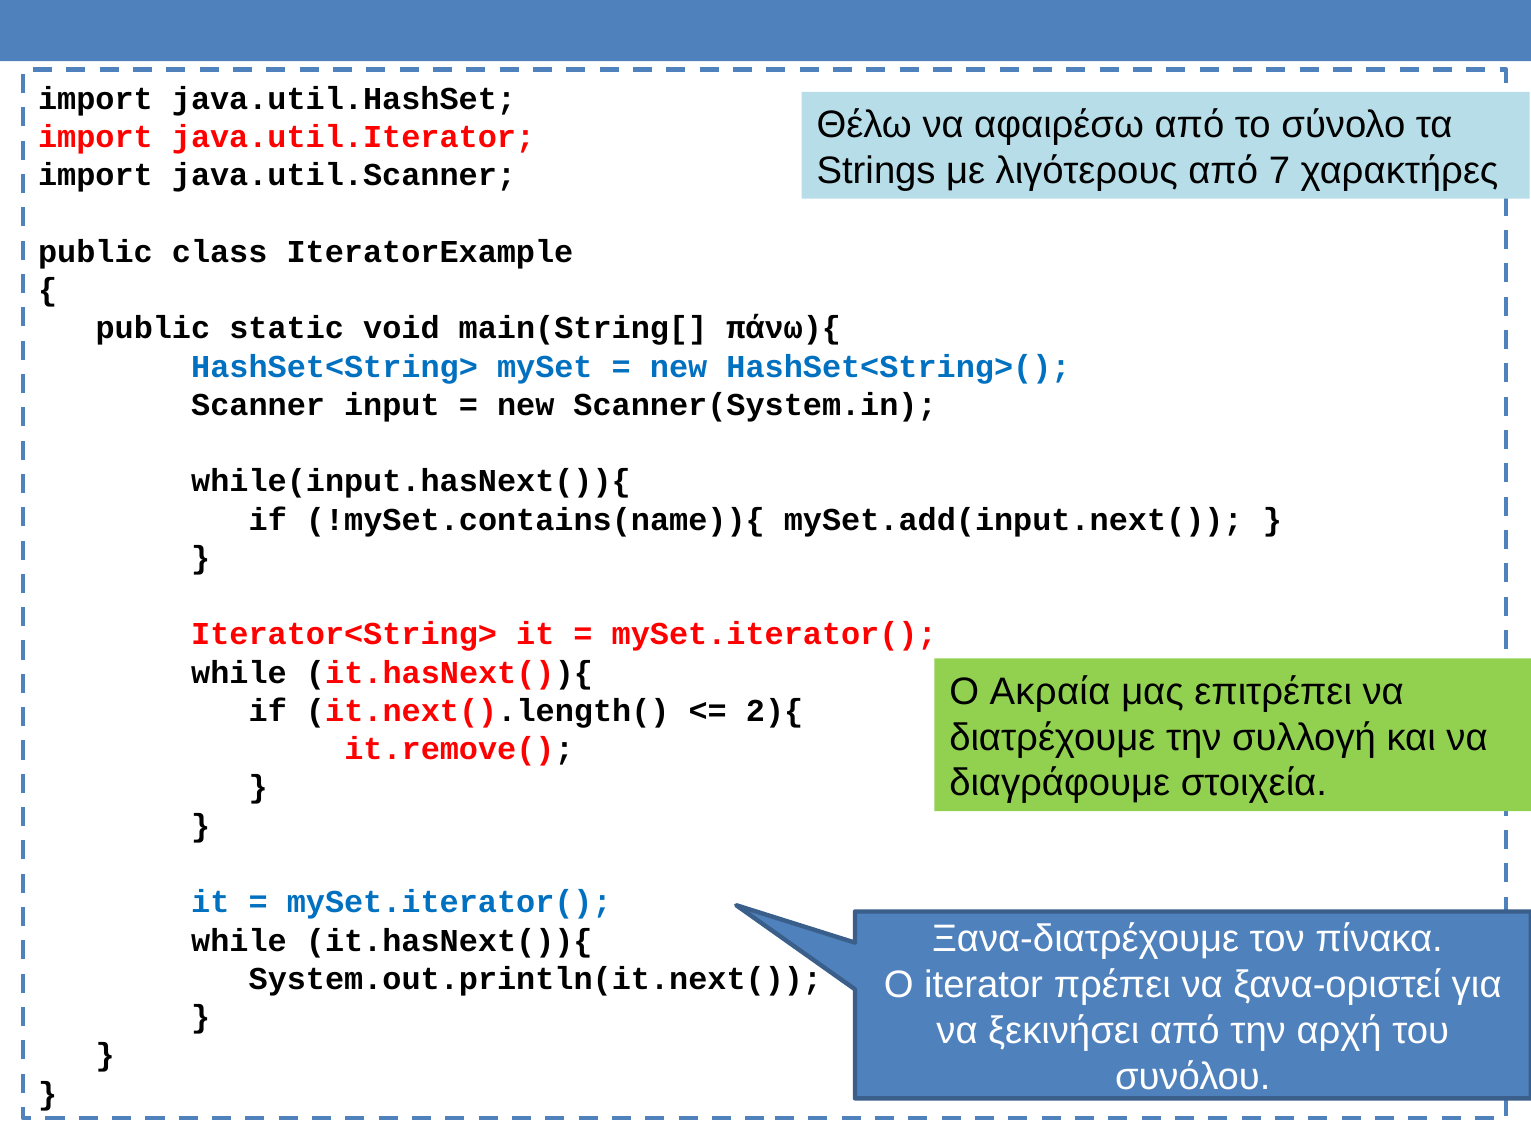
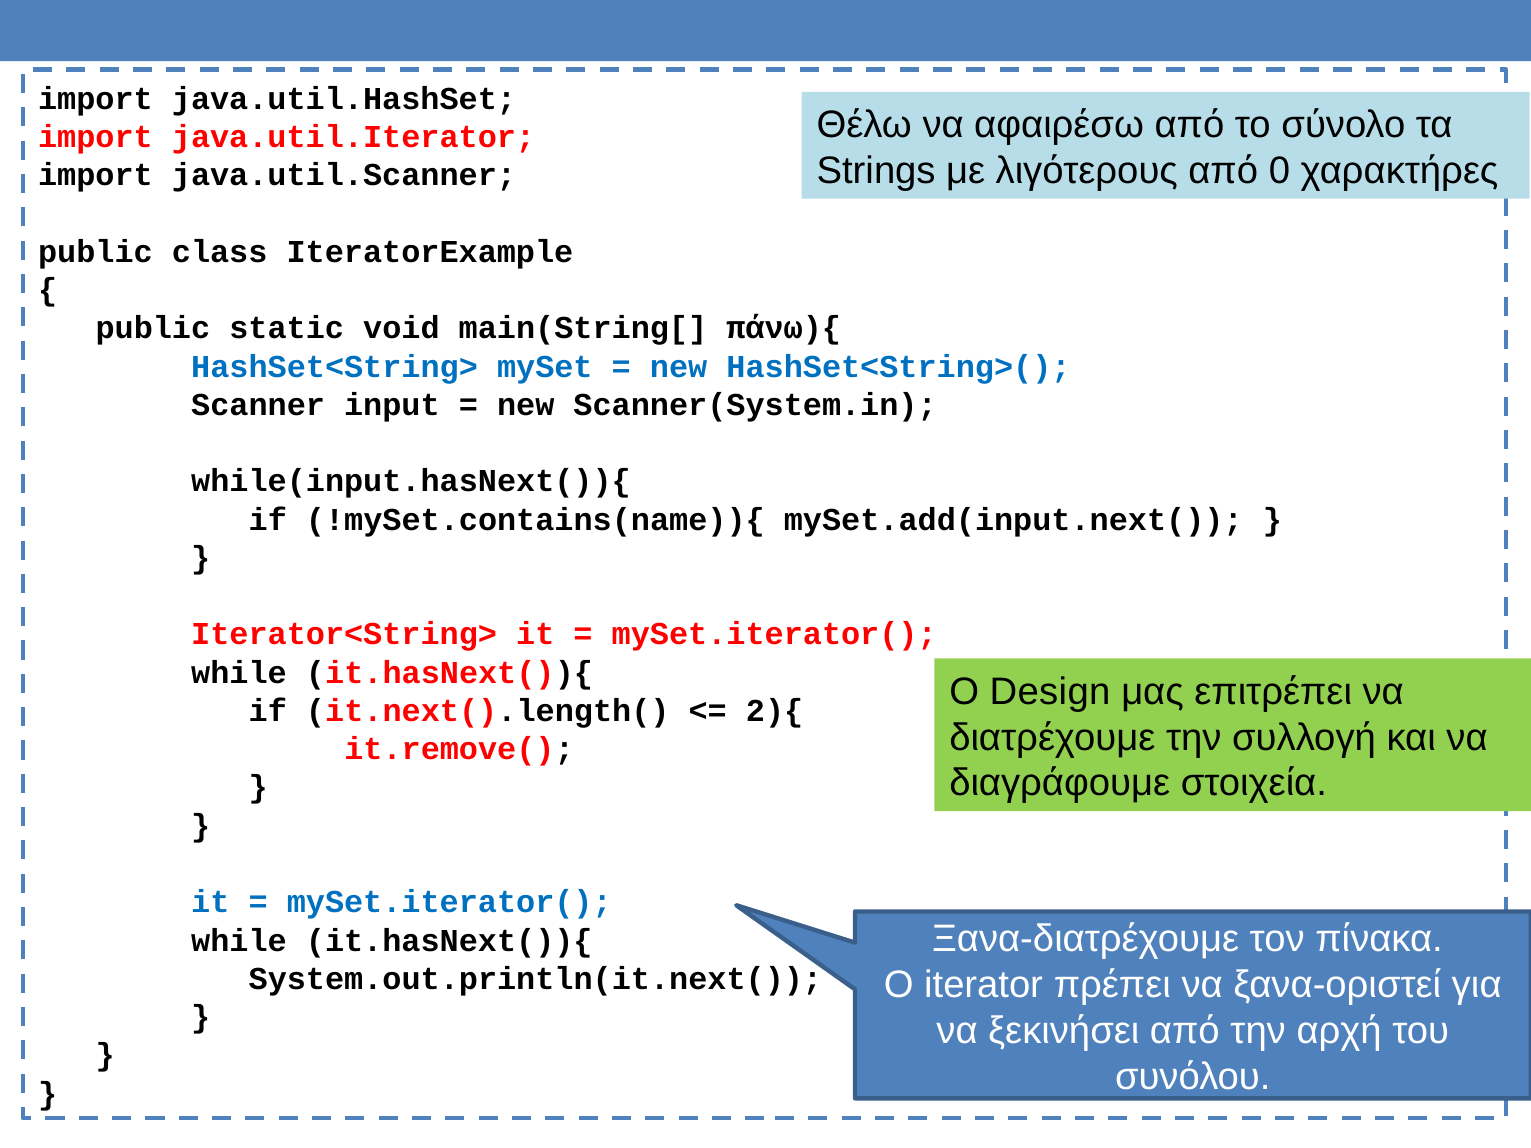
7: 7 -> 0 (1279, 171)
Ακραία: Ακραία -> Design (1050, 692)
